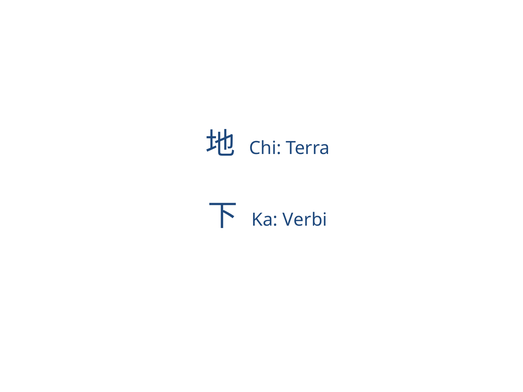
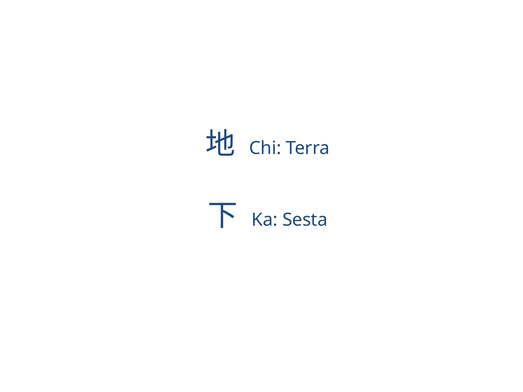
Verbi: Verbi -> Sesta (305, 220)
